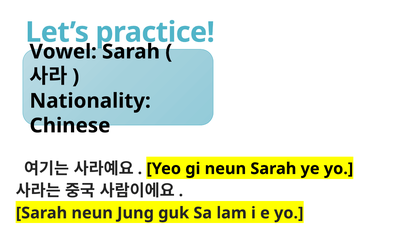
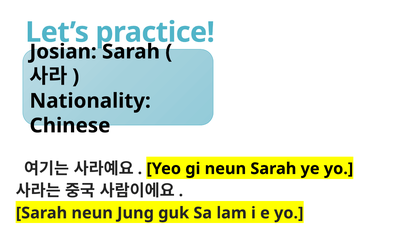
Vowel: Vowel -> Josian (63, 52)
